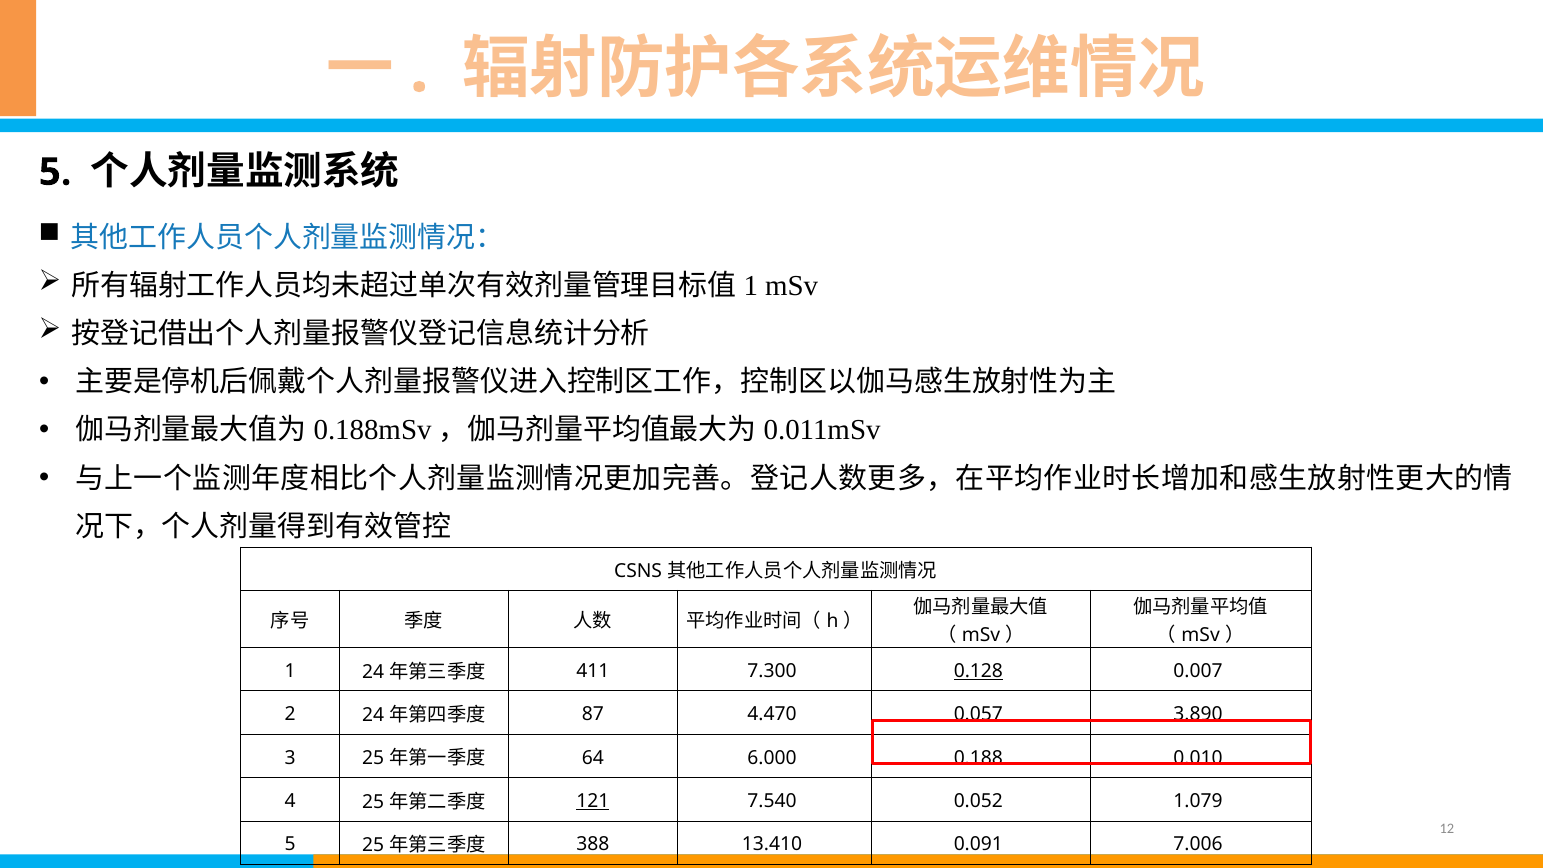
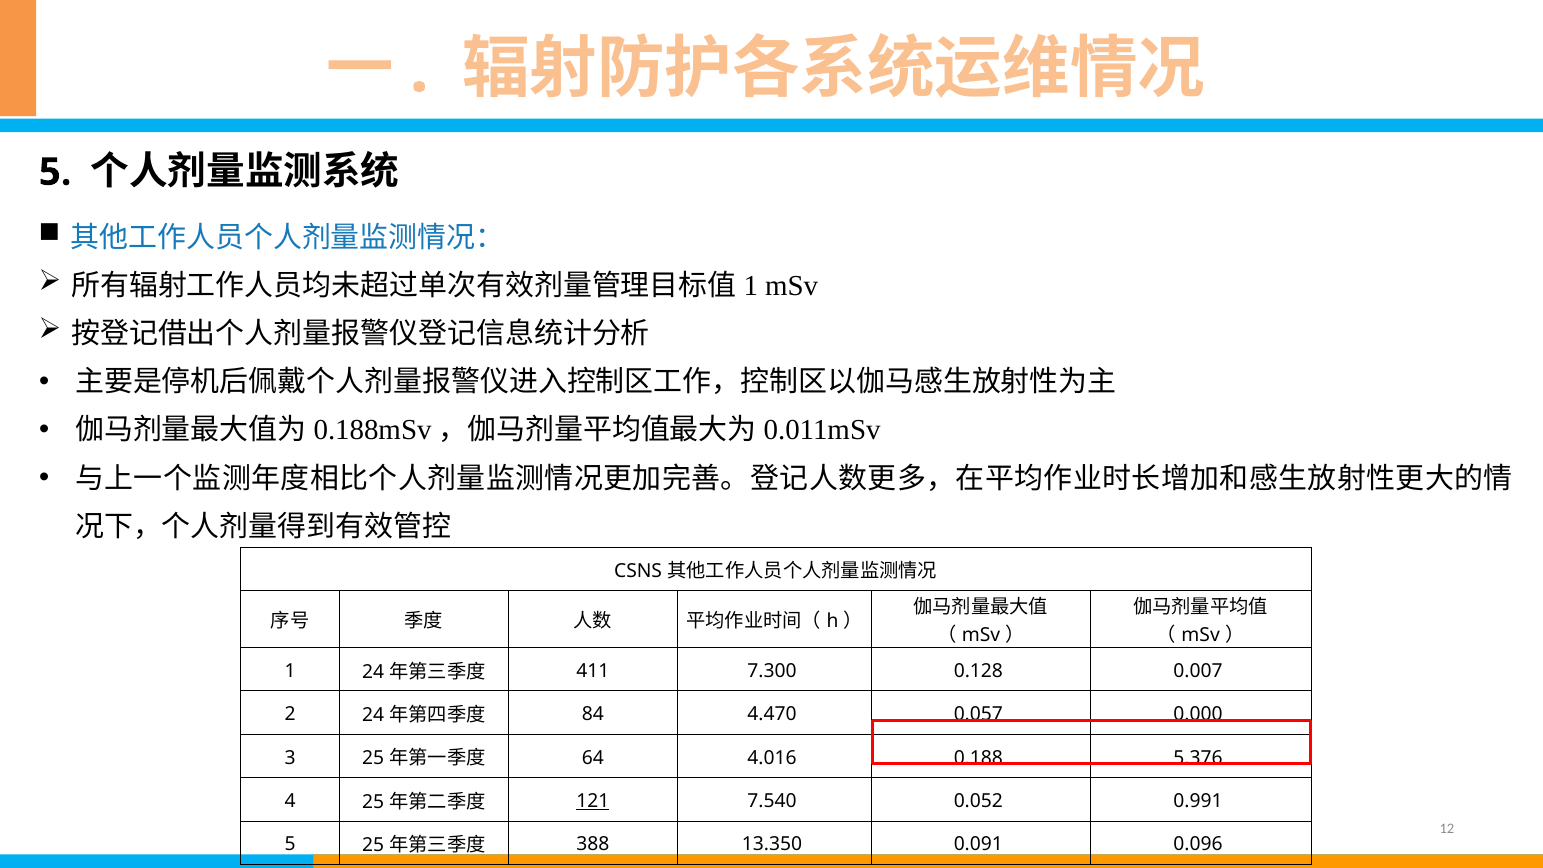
0.128 underline: present -> none (978, 671)
87: 87 -> 84 (593, 714)
3.890: 3.890 -> 0.000 (1198, 714)
6.000: 6.000 -> 4.016 (772, 758)
0.010: 0.010 -> 5.376 (1198, 758)
1.079: 1.079 -> 0.991 (1198, 801)
13.410: 13.410 -> 13.350 (772, 844)
7.006: 7.006 -> 0.096 (1198, 844)
